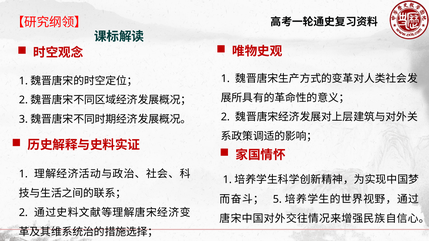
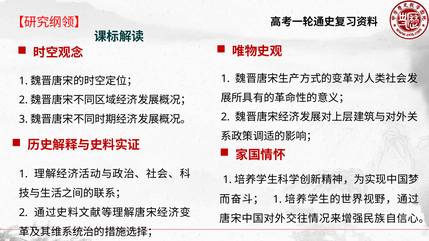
5: 5 -> 1 (277, 200)
